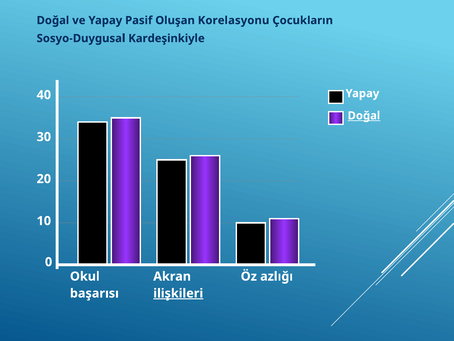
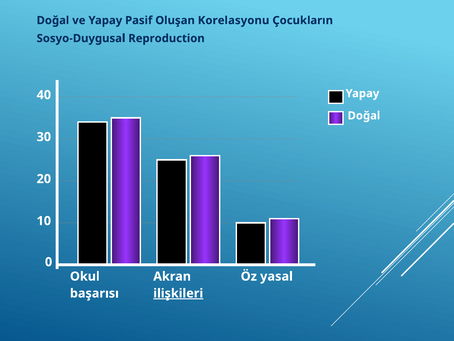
Kardeşinkiyle: Kardeşinkiyle -> Reproduction (167, 38)
Doğal underline: present -> none (364, 116)
azlığı: azlığı -> yasal (277, 276)
